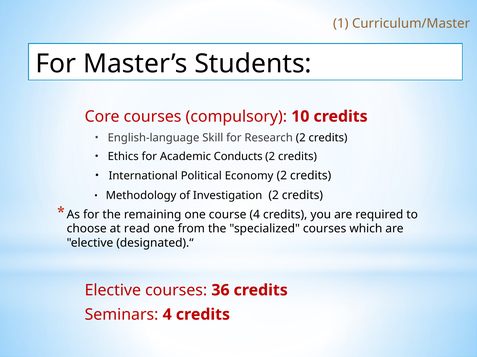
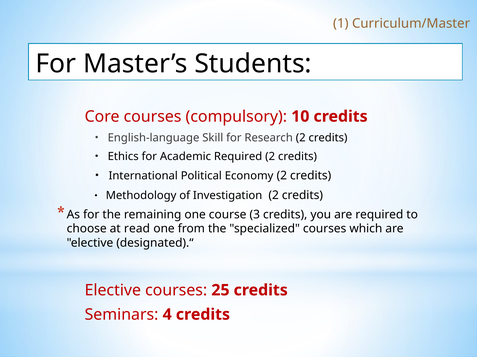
Academic Conducts: Conducts -> Required (238, 157)
course 4: 4 -> 3 (255, 215)
36: 36 -> 25 (220, 291)
